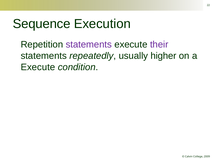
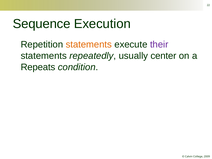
statements colour: purple -> orange (89, 44)
higher: higher -> center (163, 56)
Execute: Execute -> Repeats (38, 67)
